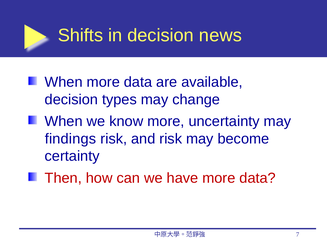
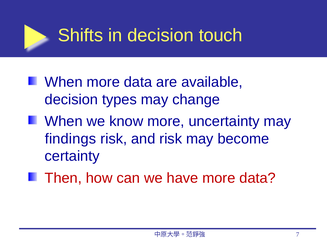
news: news -> touch (221, 35)
